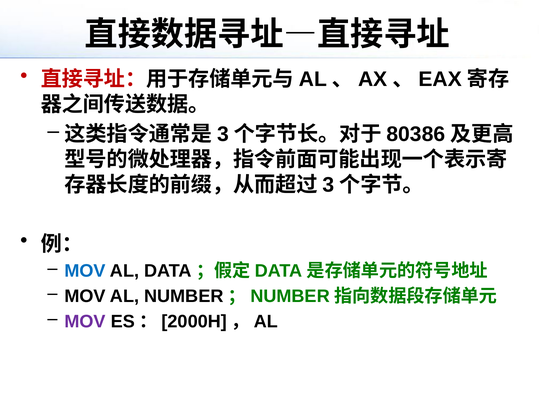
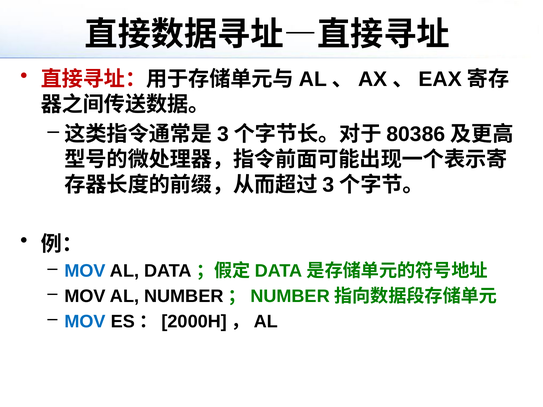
MOV colour: purple -> blue (85, 322)
